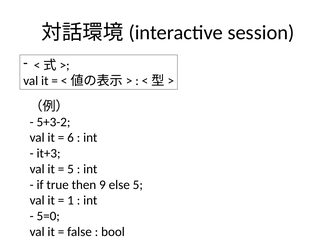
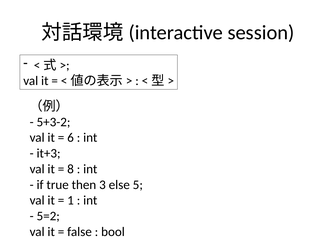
5: 5 -> 8 (71, 169)
9: 9 -> 3 (102, 185)
5=0: 5=0 -> 5=2 (48, 216)
